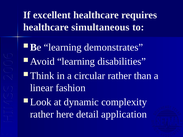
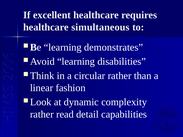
here: here -> read (65, 114)
application: application -> capabilities (124, 114)
